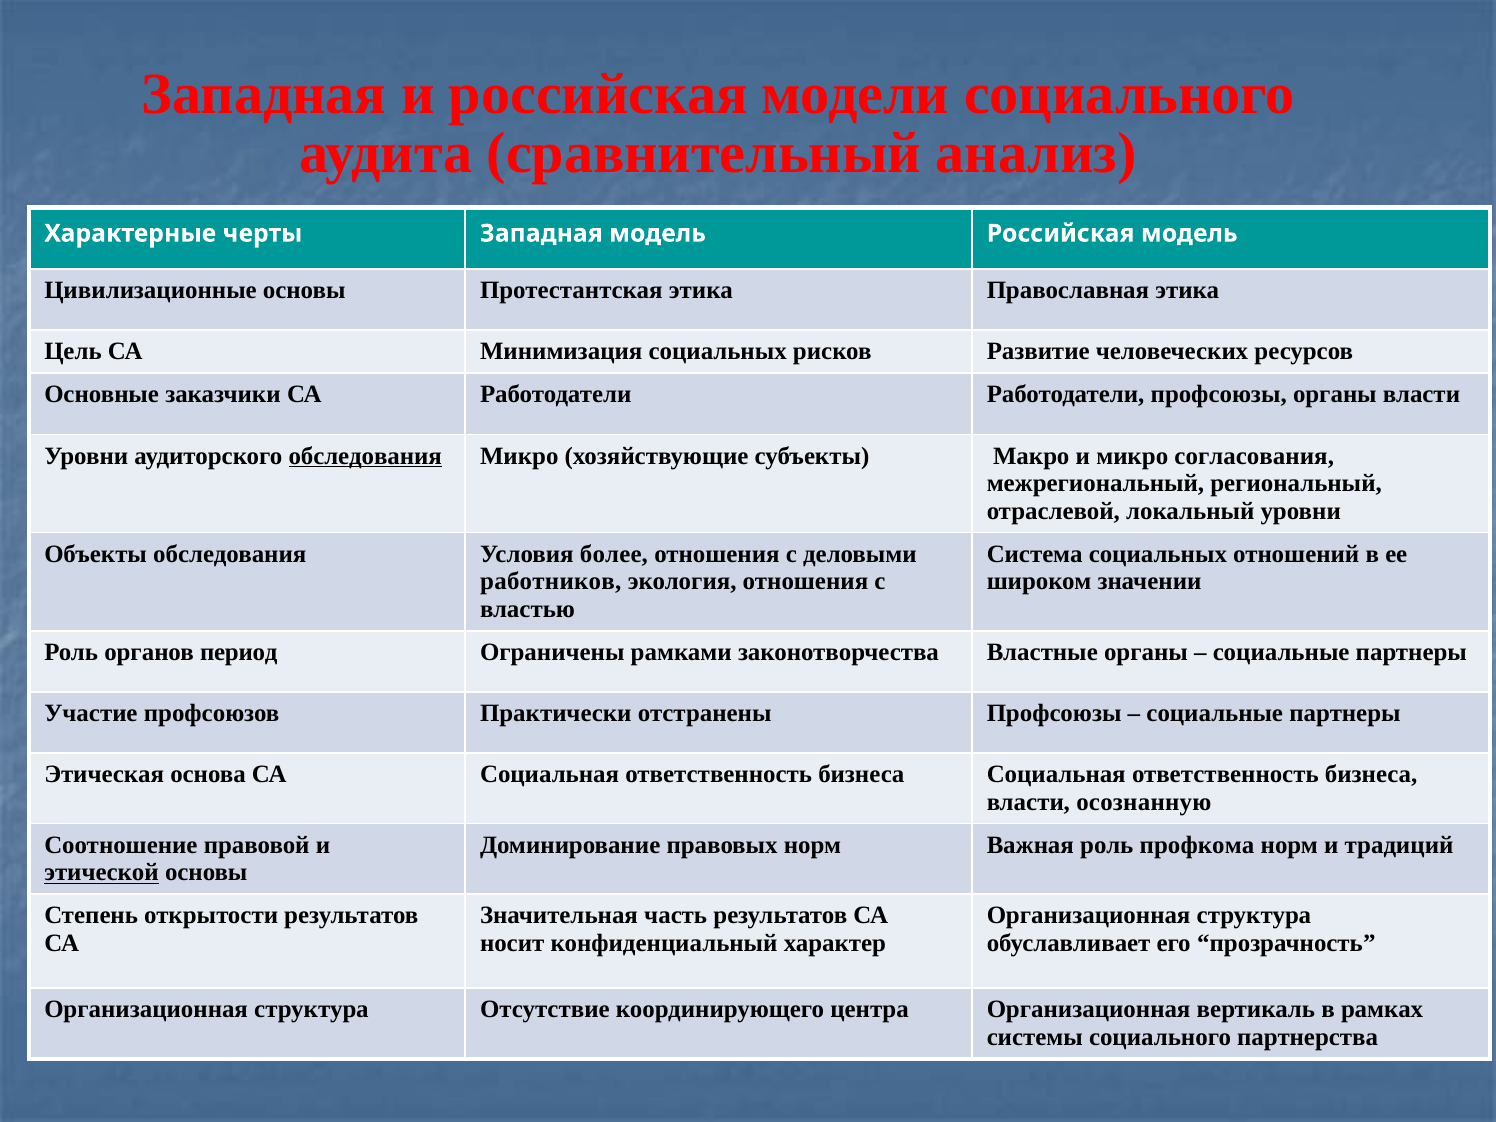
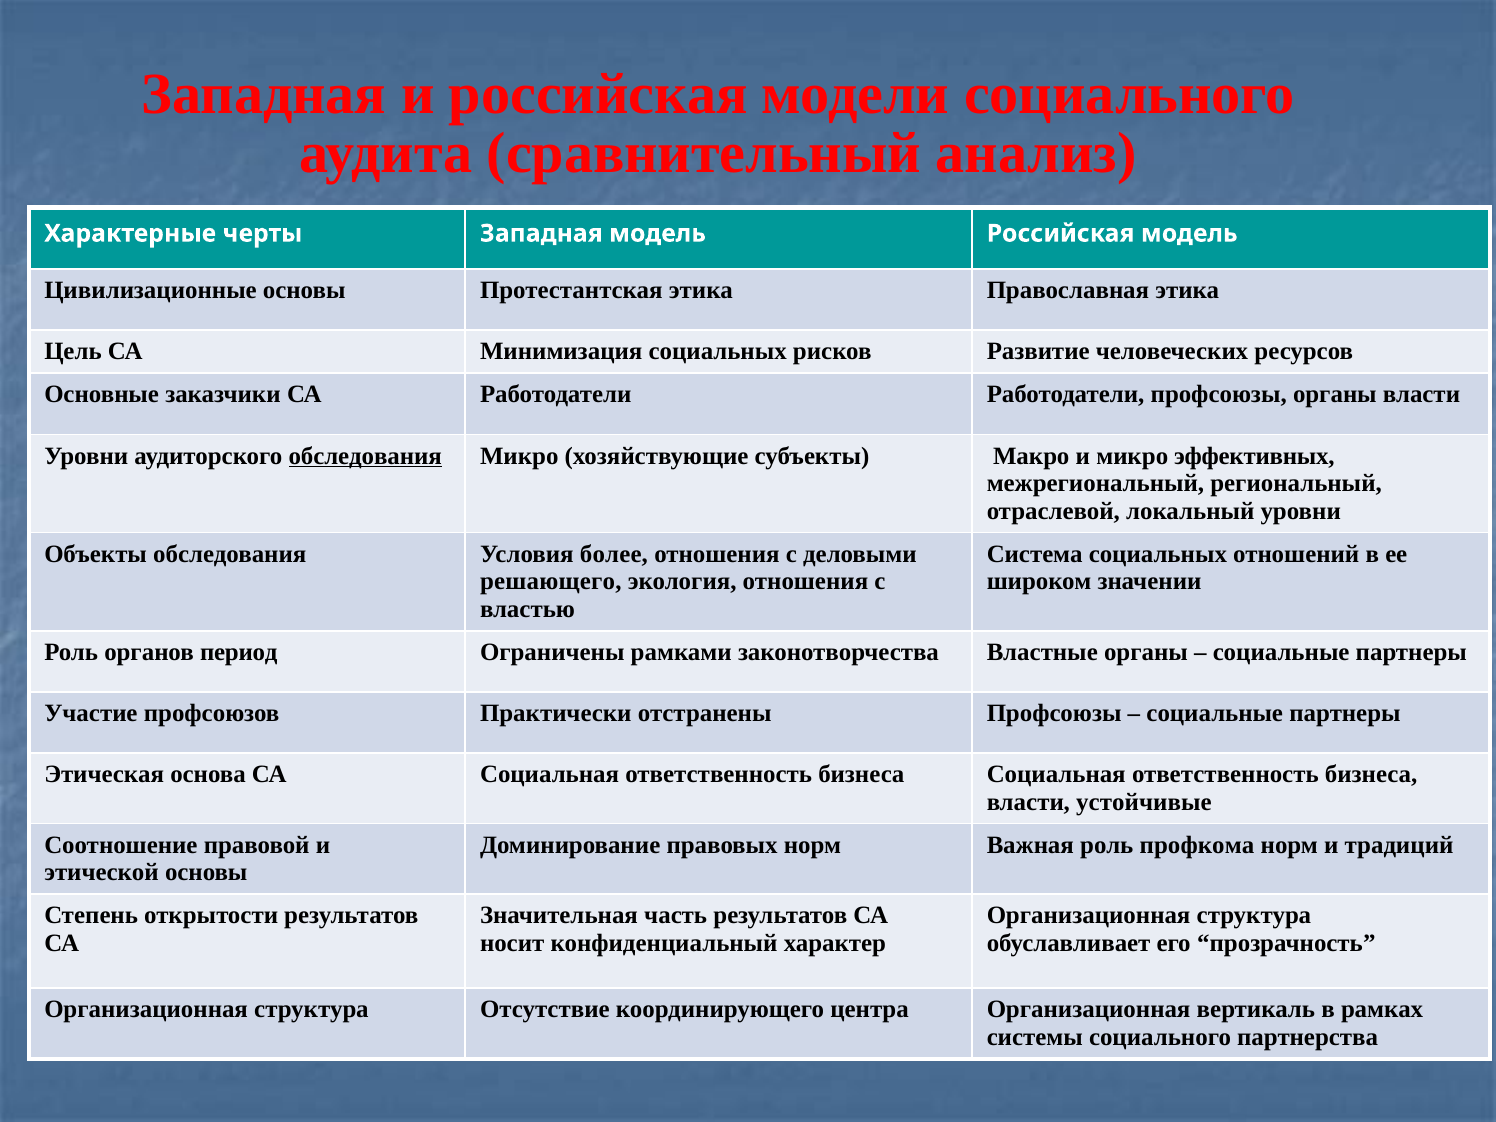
согласования: согласования -> эффективных (1254, 456)
работников: работников -> решающего (551, 582)
осознанную: осознанную -> устойчивые (1144, 802)
этической underline: present -> none (102, 873)
